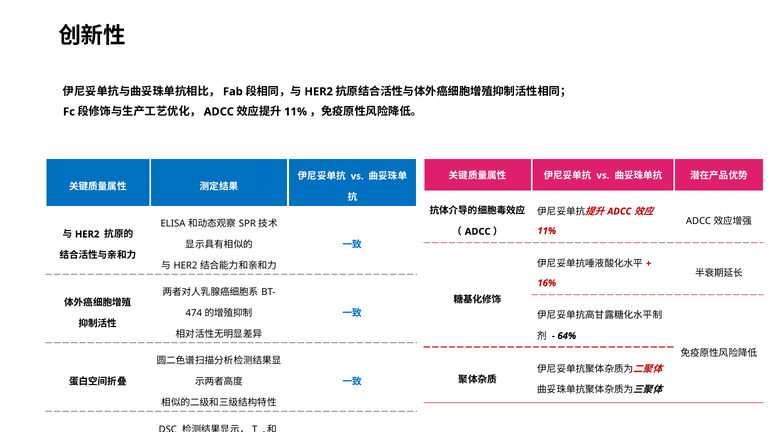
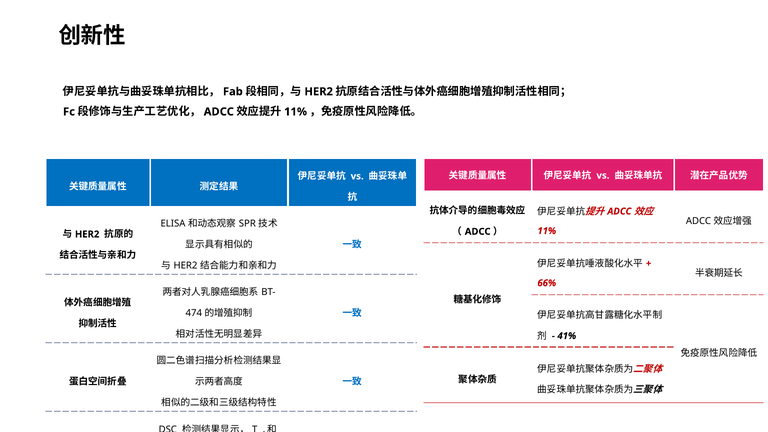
16%: 16% -> 66% (547, 283)
64%: 64% -> 41% (567, 336)
